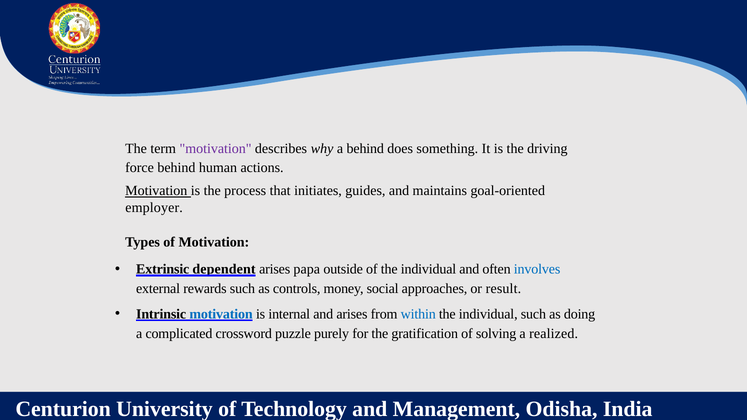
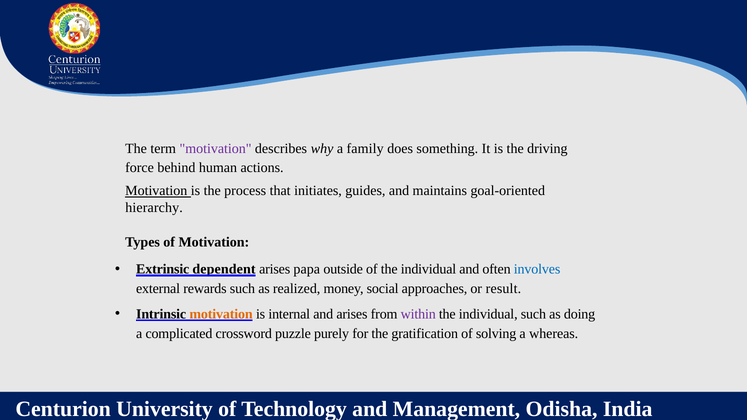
a behind: behind -> family (365, 149)
employer: employer -> hierarchy (154, 208)
controls: controls -> realized (297, 289)
motivation colour: blue -> orange (221, 314)
within colour: blue -> purple (418, 314)
realized: realized -> whereas (554, 334)
